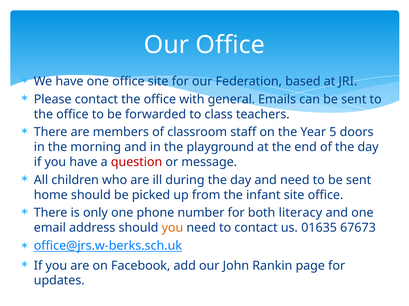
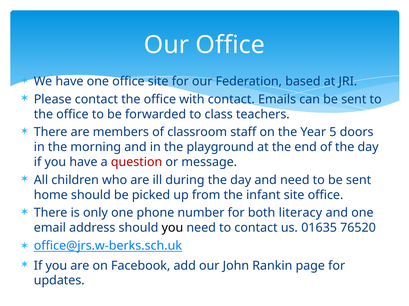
with general: general -> contact (231, 100)
you colour: orange -> black (172, 228)
67673: 67673 -> 76520 (358, 228)
